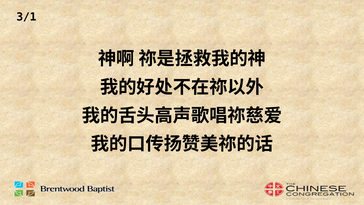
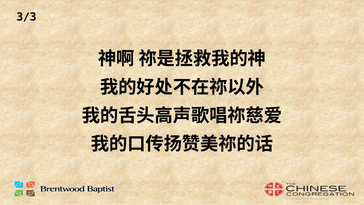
3/1: 3/1 -> 3/3 (26, 17)
